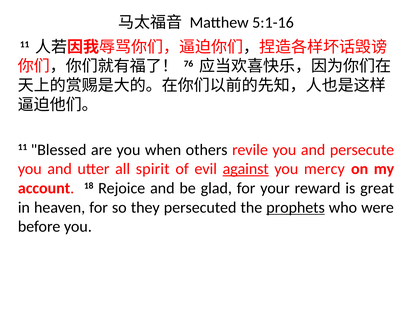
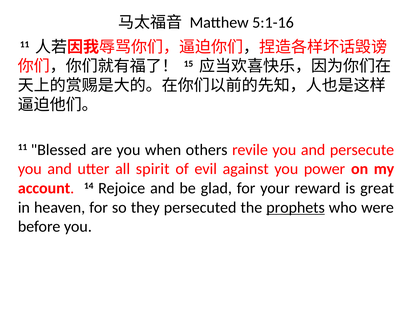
76: 76 -> 15 (188, 64)
against underline: present -> none (246, 169)
mercy: mercy -> power (325, 169)
18: 18 -> 14 (89, 186)
